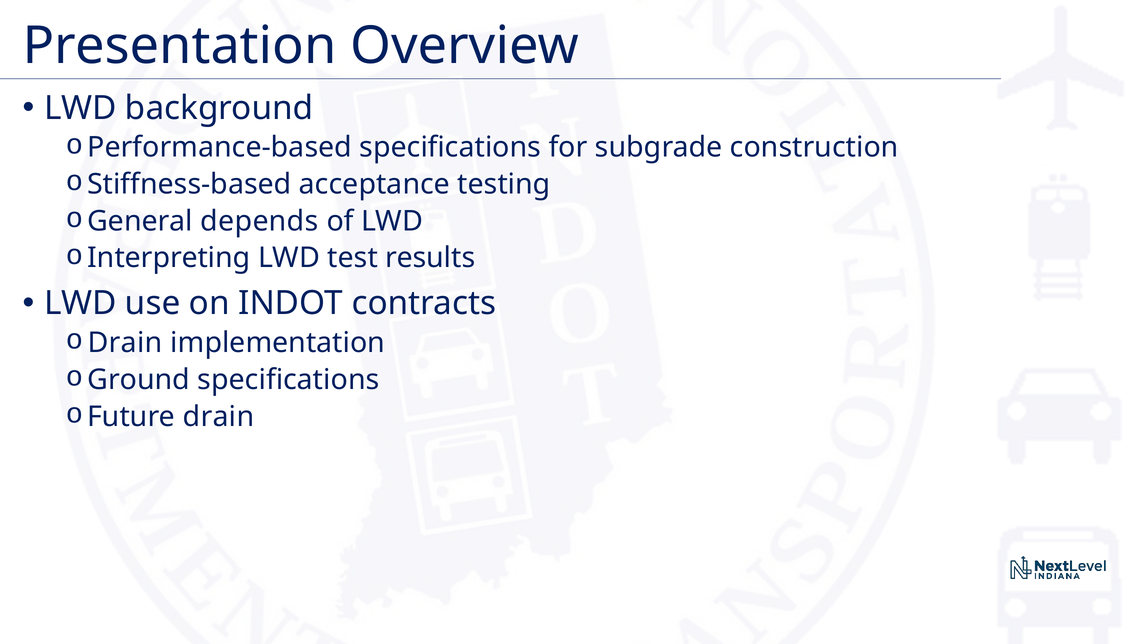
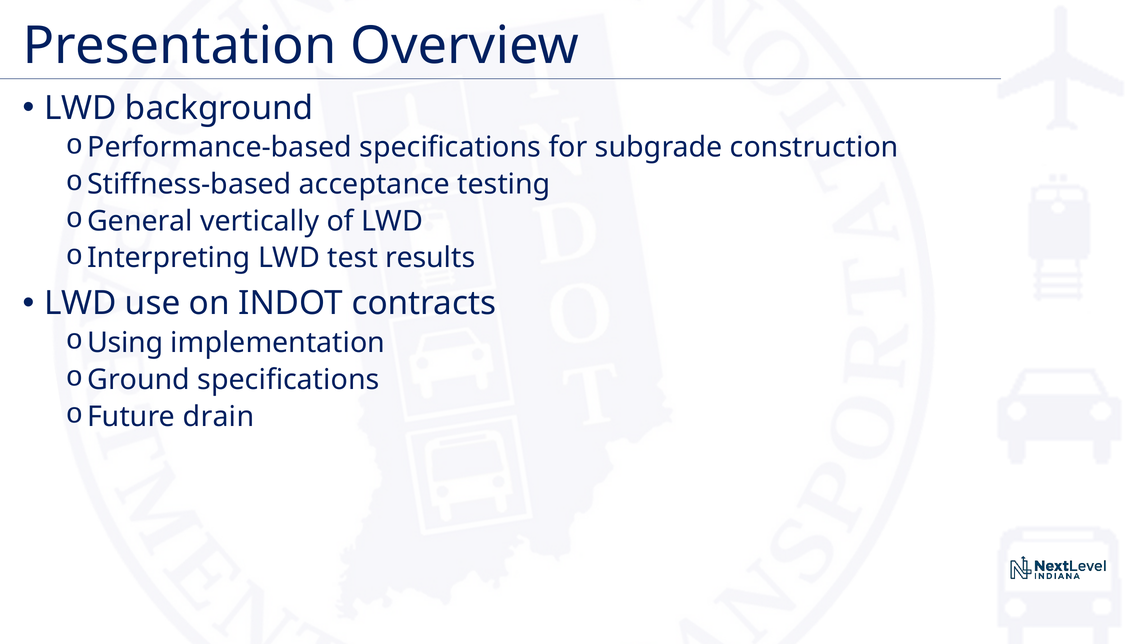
depends: depends -> vertically (260, 221)
Drain: Drain -> Using (125, 343)
